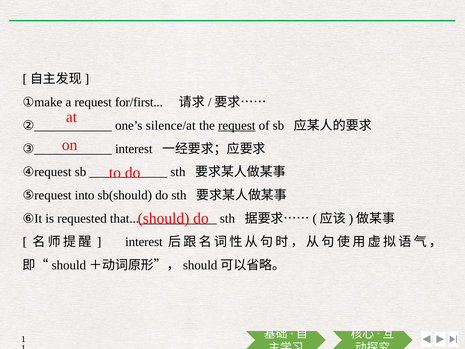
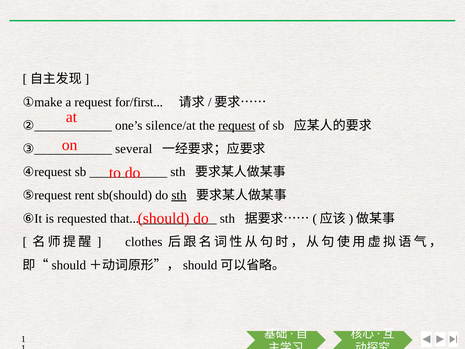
interest: interest -> several (134, 149)
into: into -> rent (85, 195)
sth underline: none -> present (179, 195)
interest: interest -> clothes (144, 242)
